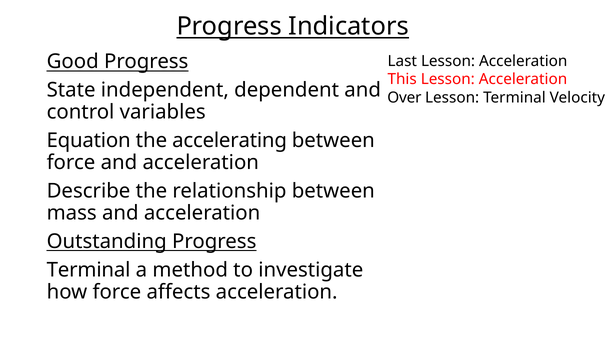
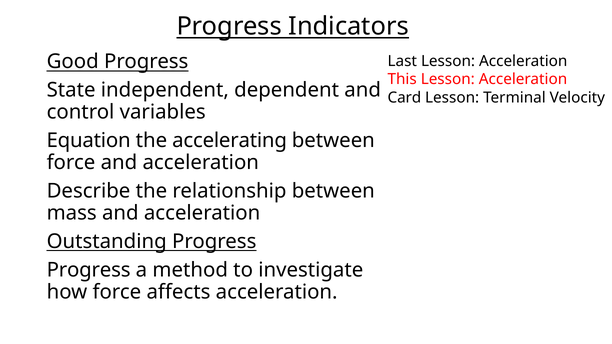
Over: Over -> Card (404, 98)
Terminal: Terminal -> Progress (89, 270)
